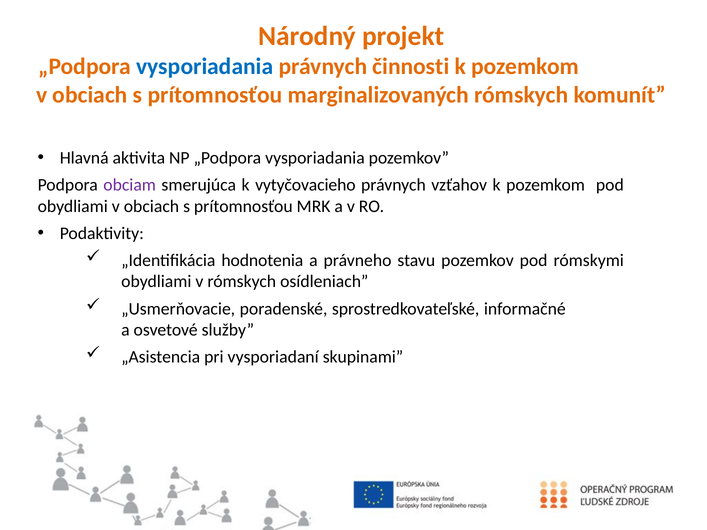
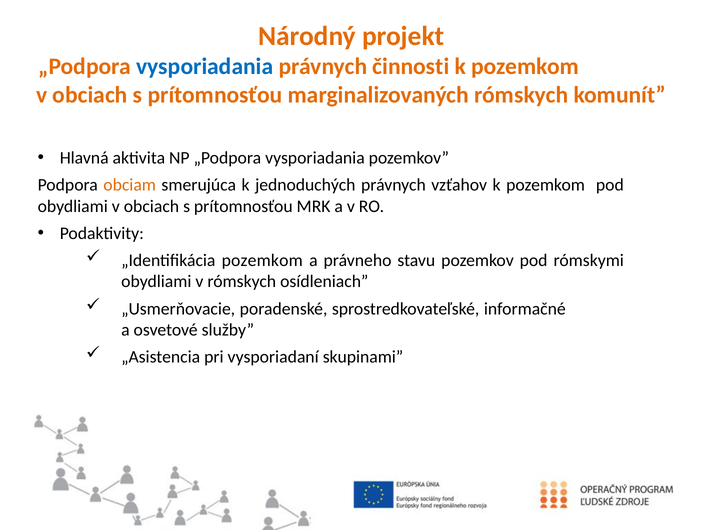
obciam colour: purple -> orange (130, 185)
vytyčovacieho: vytyčovacieho -> jednoduchých (305, 185)
„Identifikácia hodnotenia: hodnotenia -> pozemkom (262, 261)
